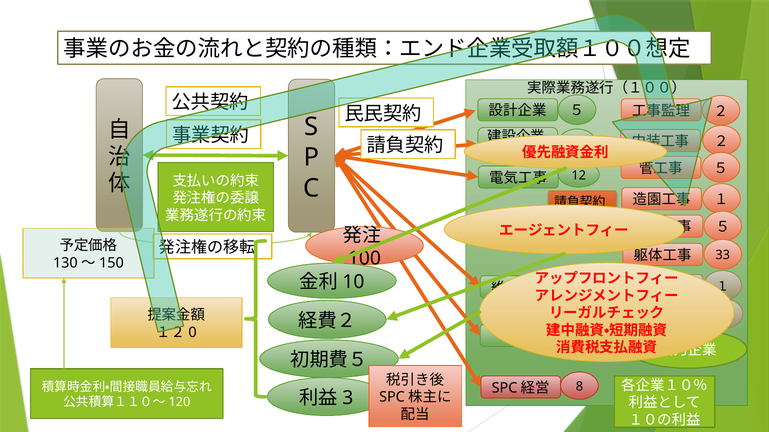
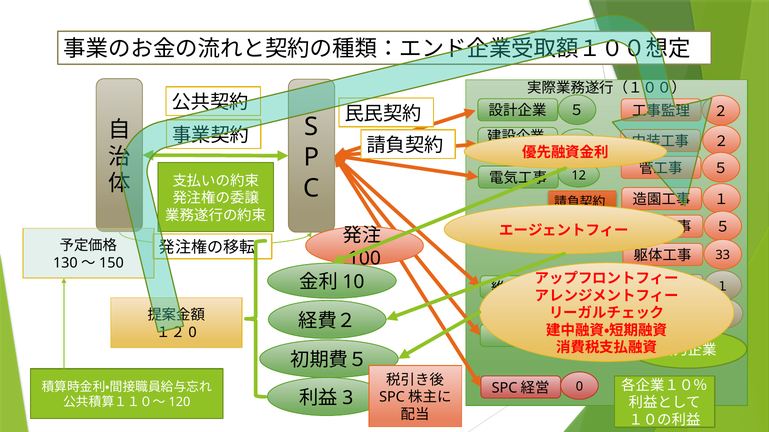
8: 8 -> 0 (579, 387)
